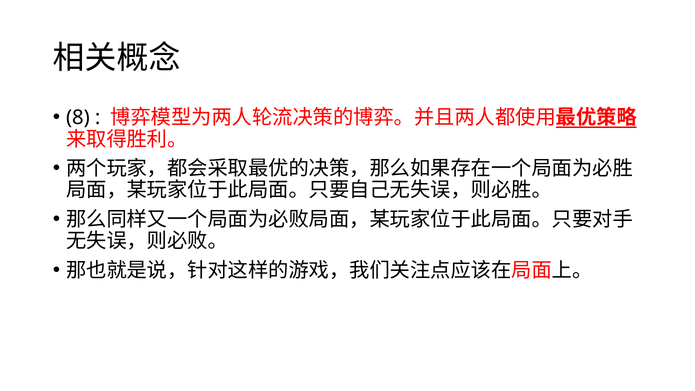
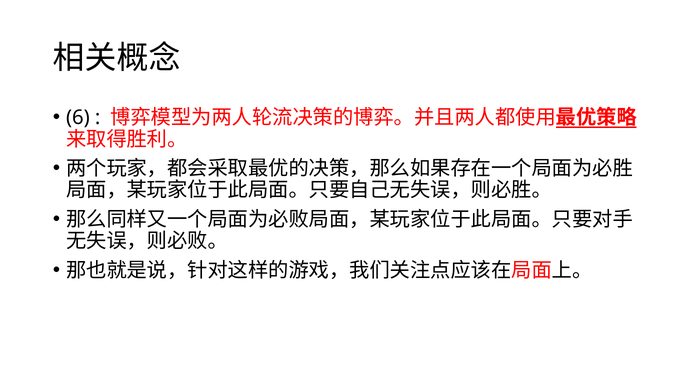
8: 8 -> 6 (78, 117)
